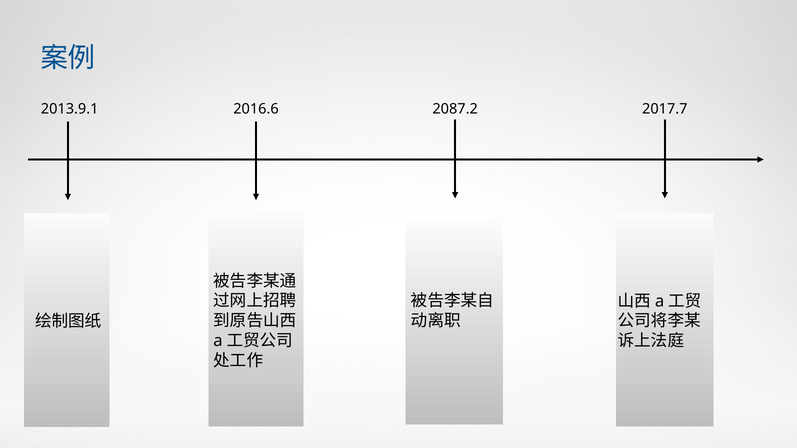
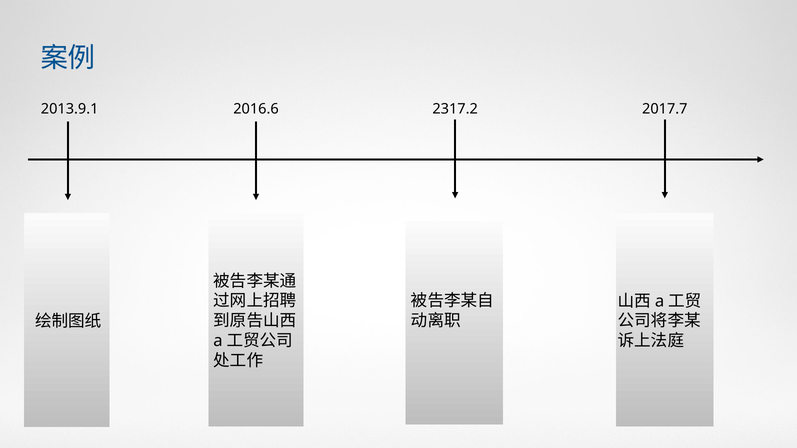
2087.2: 2087.2 -> 2317.2 (455, 109)
